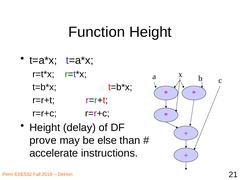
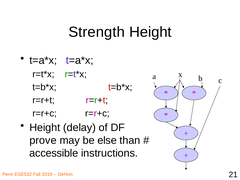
Function: Function -> Strength (97, 32)
accelerate: accelerate -> accessible (54, 153)
